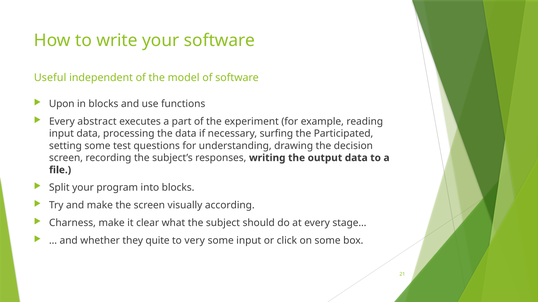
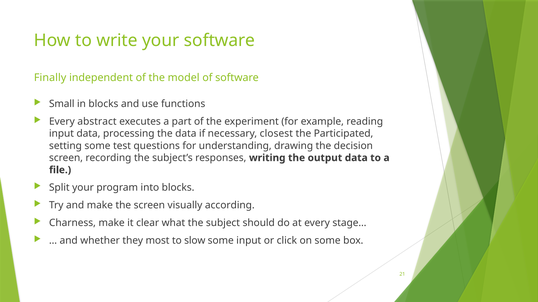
Useful: Useful -> Finally (50, 78)
Upon: Upon -> Small (62, 104)
surfing: surfing -> closest (276, 134)
quite: quite -> most (158, 241)
very: very -> slow (195, 241)
